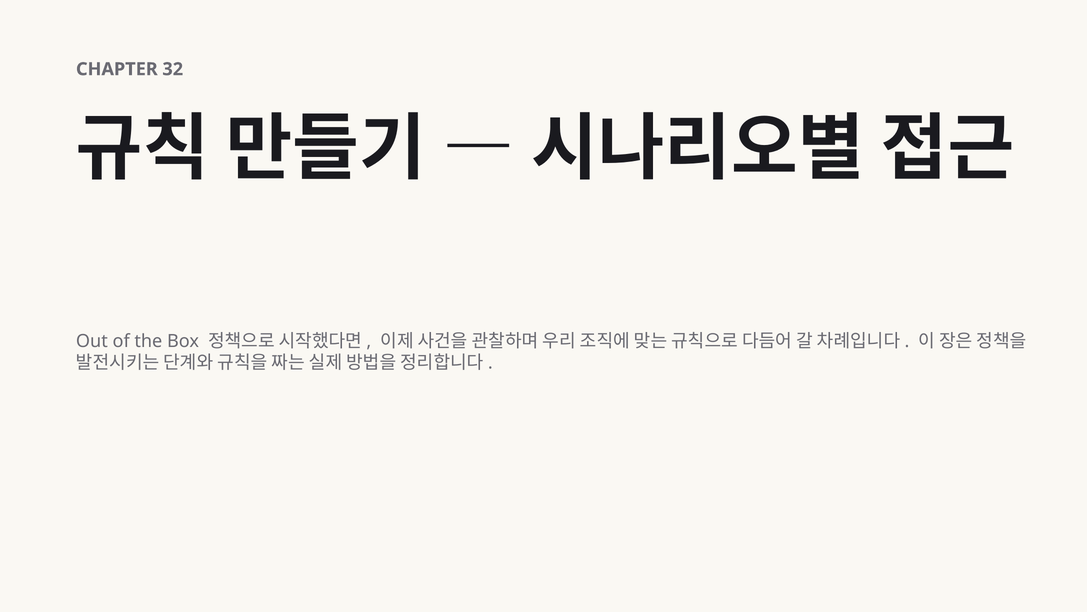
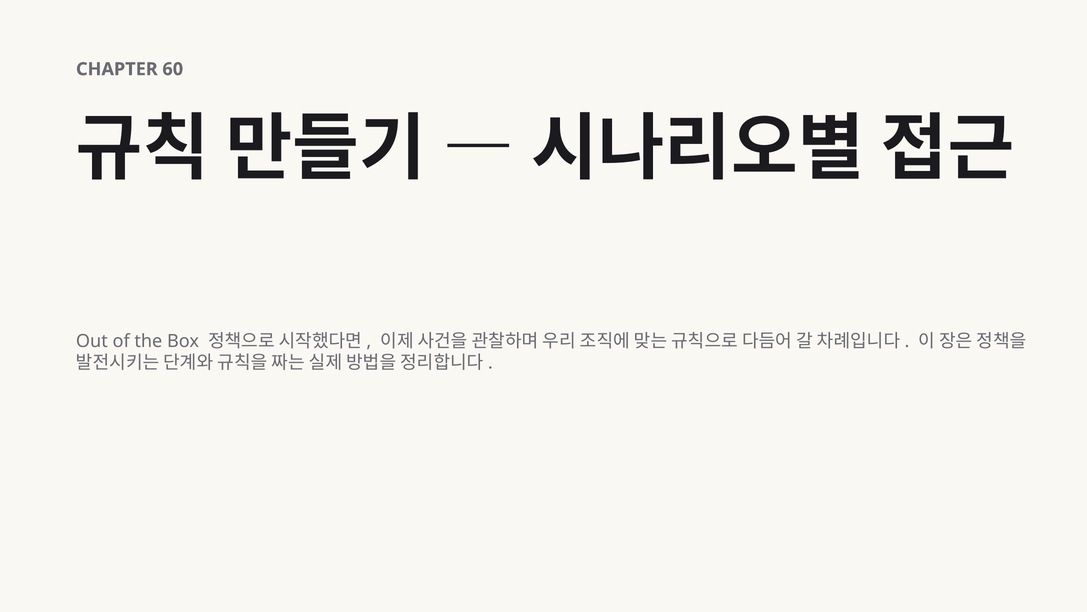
32: 32 -> 60 (173, 69)
